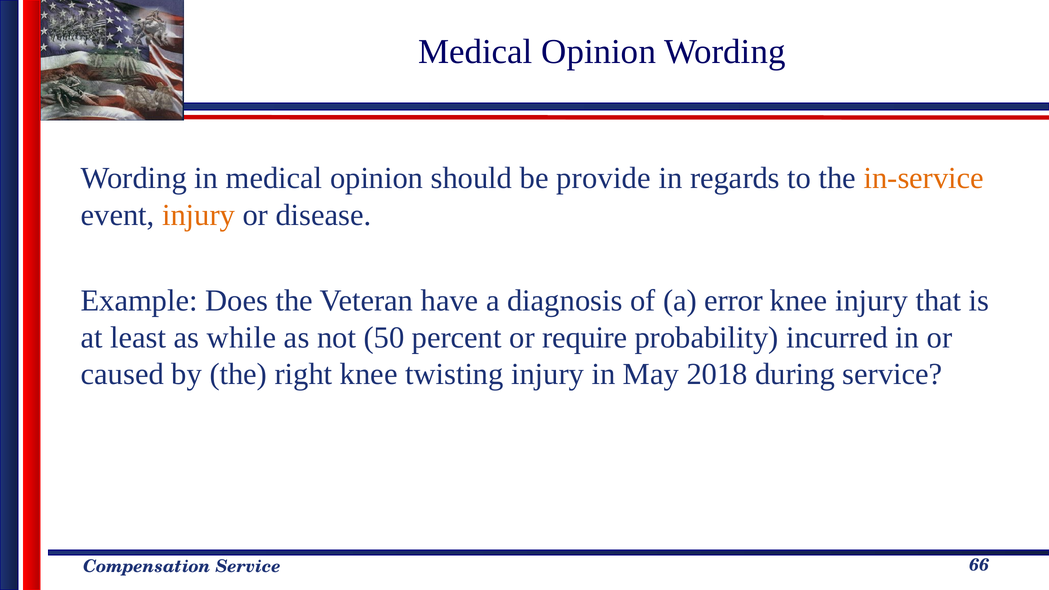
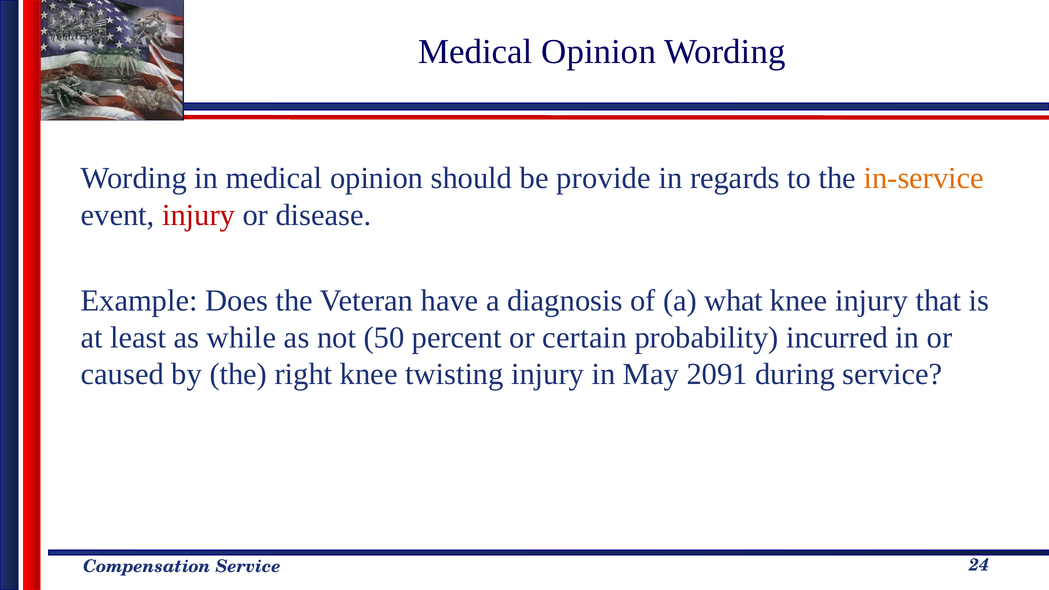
injury colour: orange -> red (199, 215)
error: error -> what (734, 301)
require: require -> certain (585, 338)
2018: 2018 -> 2091 (717, 374)
66: 66 -> 24 (979, 565)
